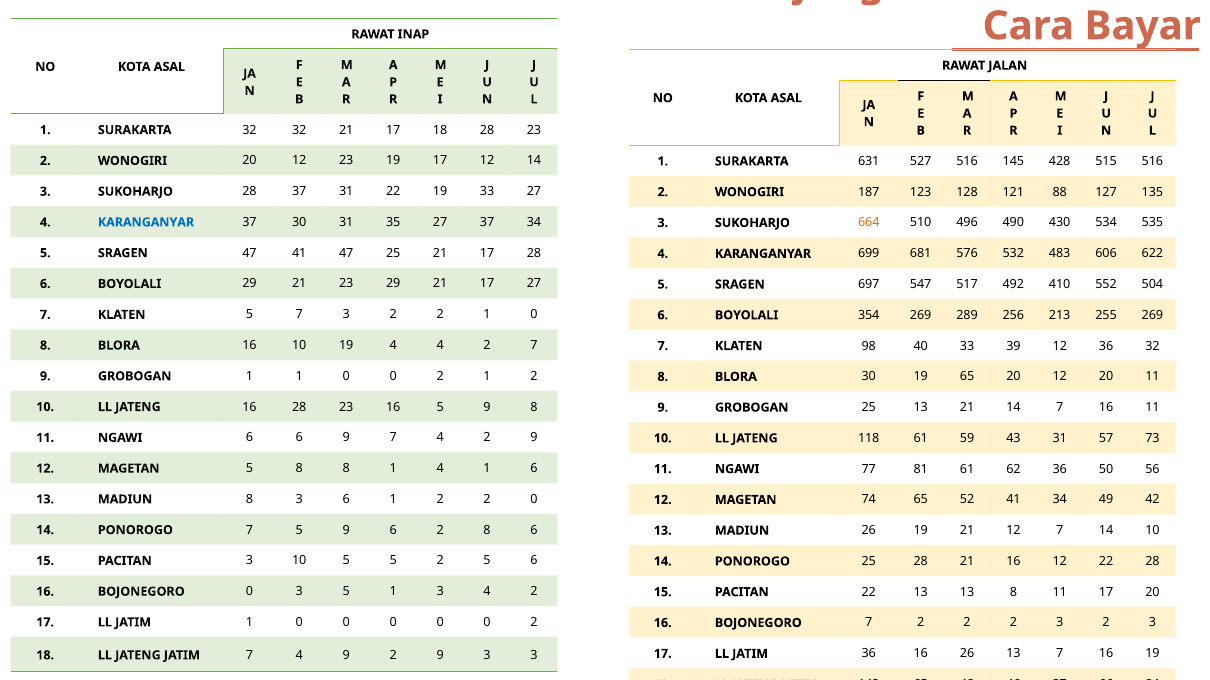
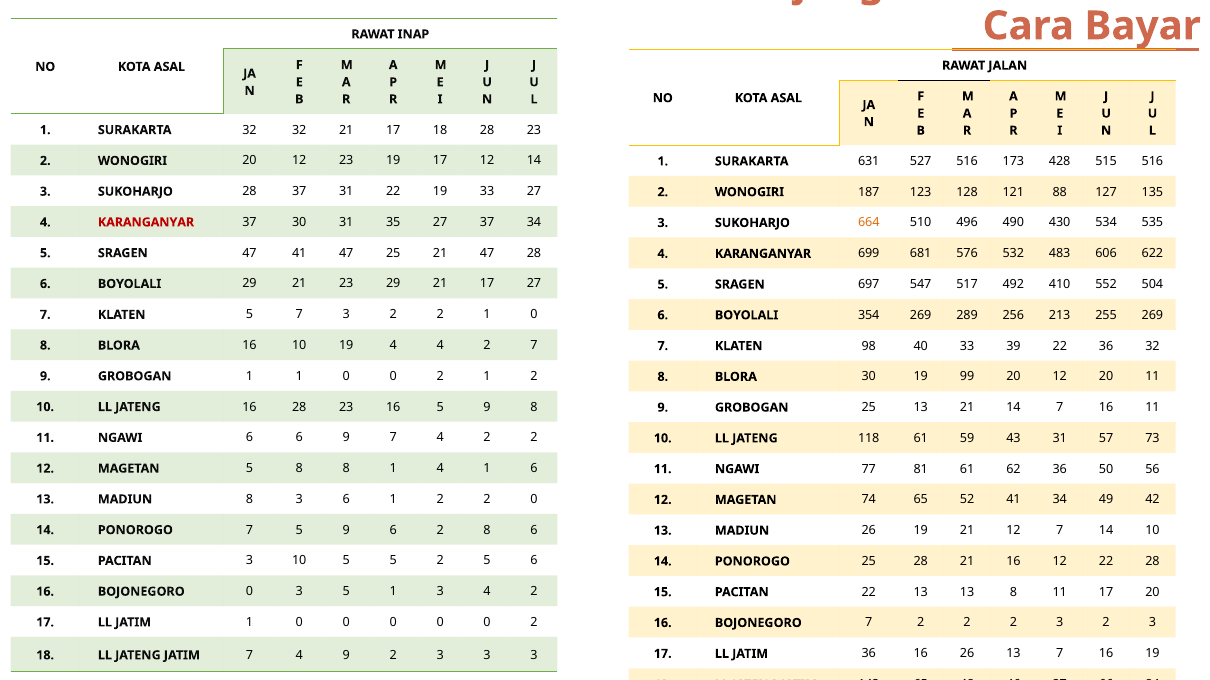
145: 145 -> 173 (1013, 161)
KARANGANYAR colour: blue -> red (146, 222)
25 21 17: 17 -> 47 (487, 253)
39 12: 12 -> 22 (1060, 346)
19 65: 65 -> 99 (967, 377)
4 2 9: 9 -> 2 (534, 438)
9 2 9: 9 -> 3 (440, 656)
